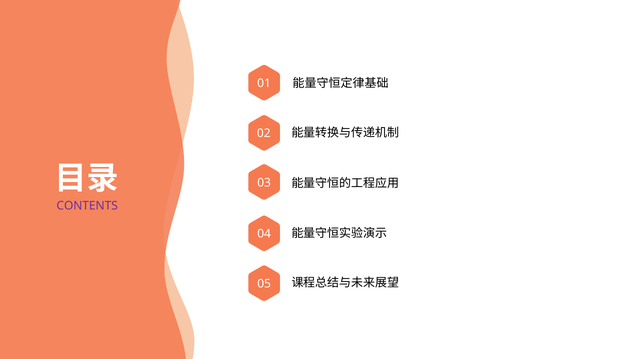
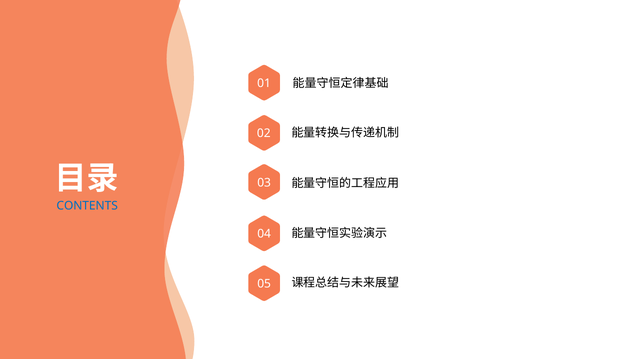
CONTENTS colour: purple -> blue (87, 206)
